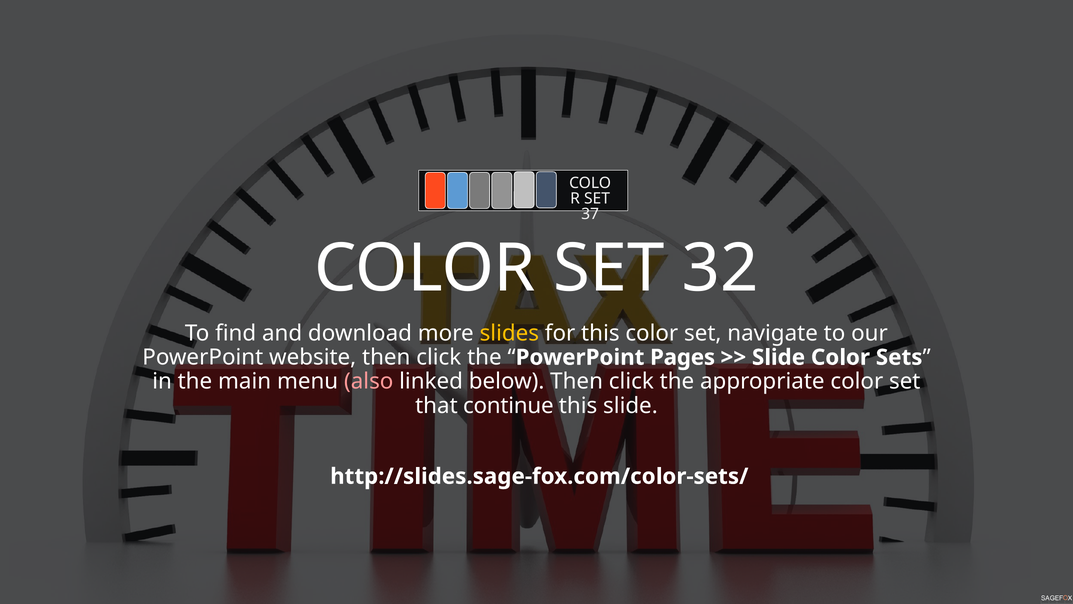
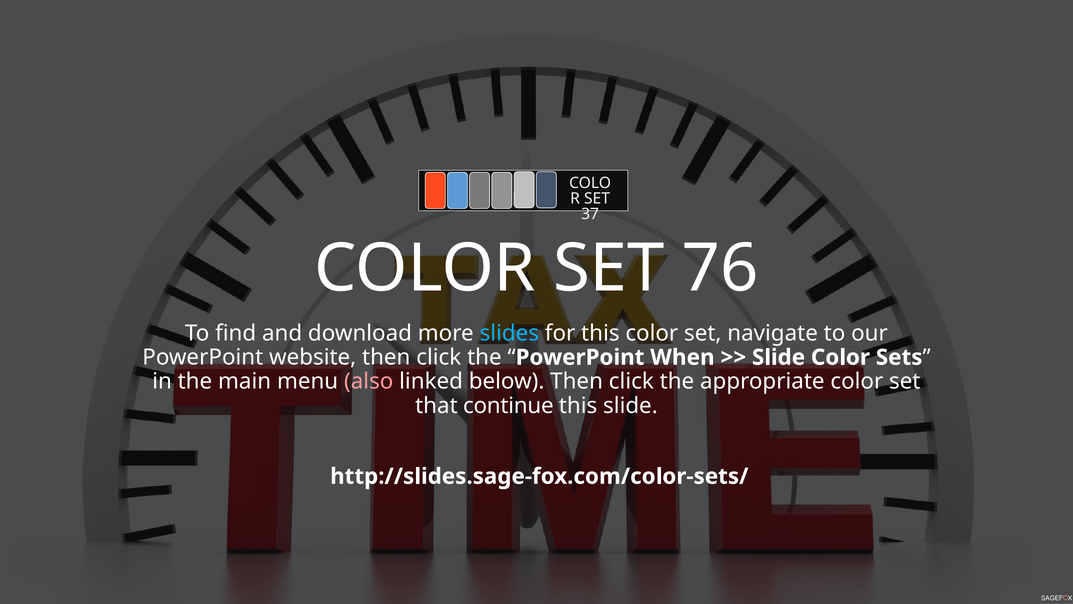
32: 32 -> 76 (720, 268)
slides colour: yellow -> light blue (509, 333)
Pages: Pages -> When (682, 357)
